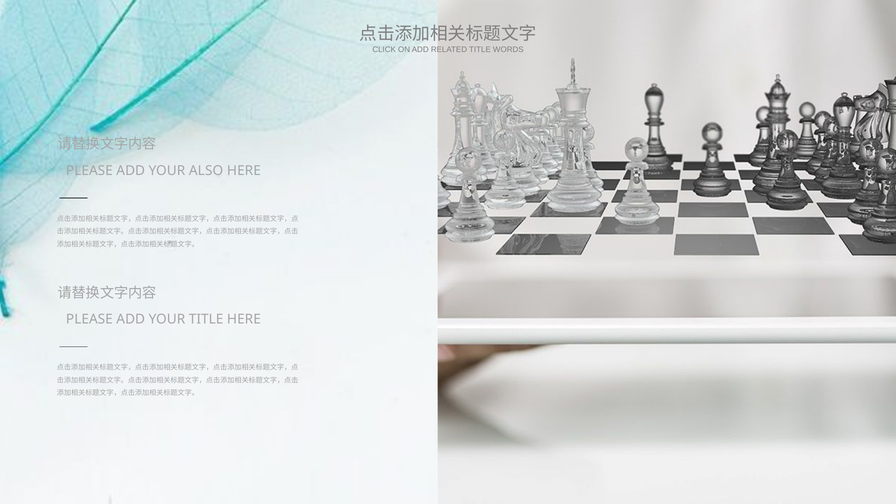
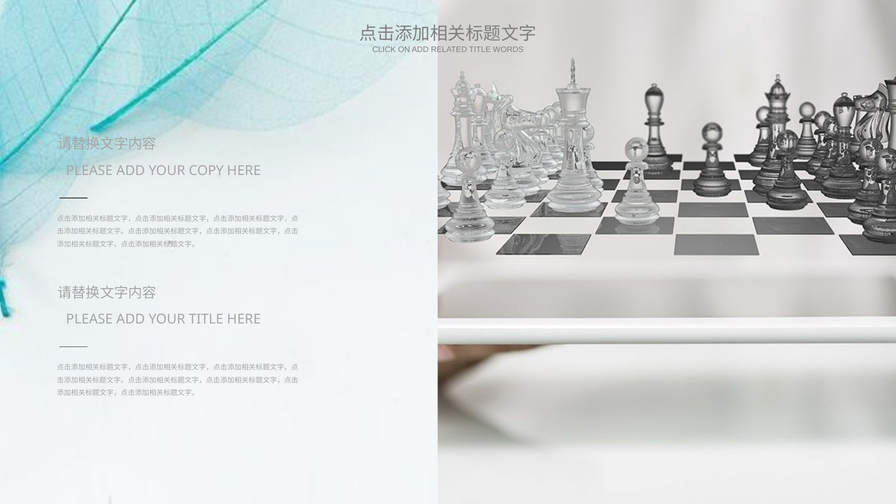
ALSO: ALSO -> COPY (206, 171)
